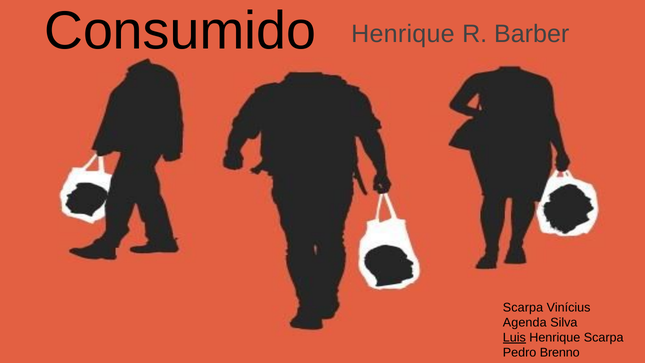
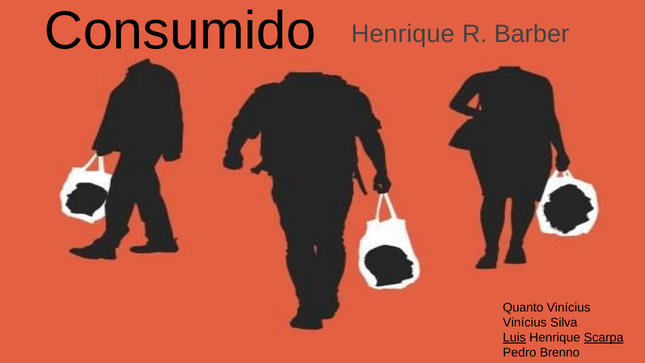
Scarpa: Scarpa -> Quanto (523, 307)
Agenda: Agenda -> Vinícius (525, 322)
Scarpa underline: none -> present (604, 337)
